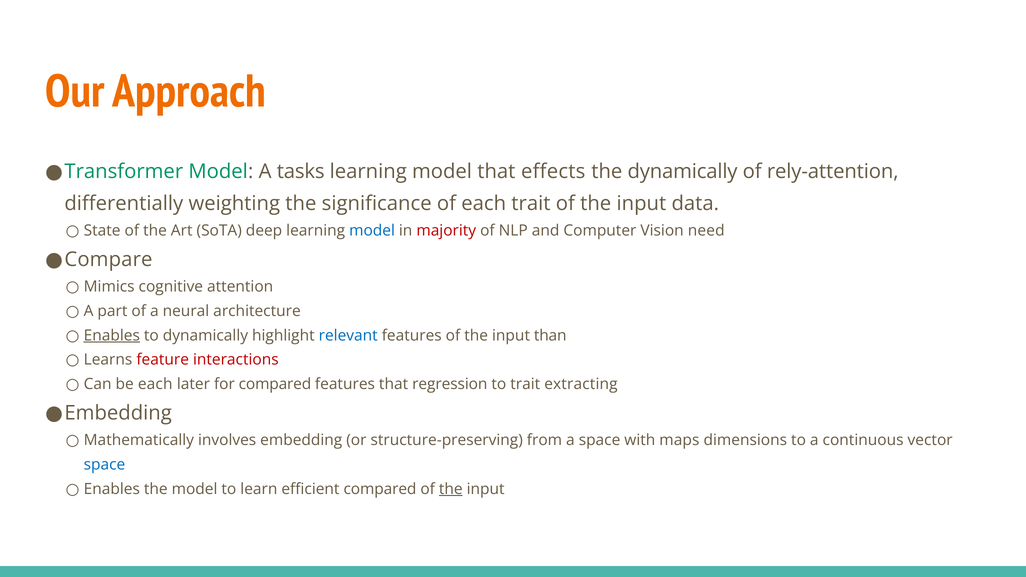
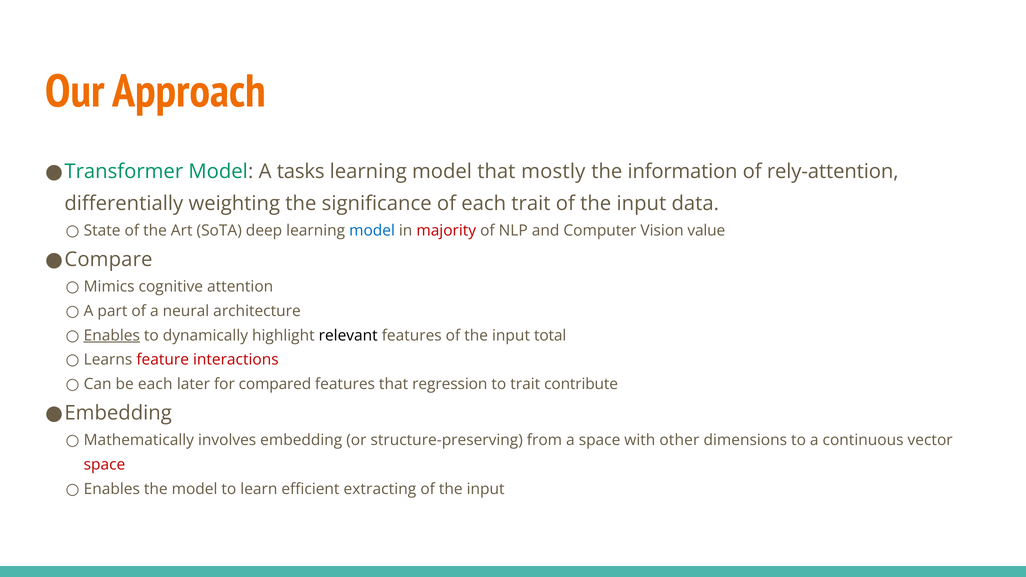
effects: effects -> mostly (553, 172)
the dynamically: dynamically -> information (683, 172)
need: need -> value (706, 231)
relevant colour: blue -> black (348, 336)
than: than -> total (550, 336)
extracting: extracting -> contribute (581, 384)
maps: maps -> other (679, 440)
space colour: blue -> red (104, 465)
efficient compared: compared -> extracting (380, 489)
the underline: present -> none (451, 489)
